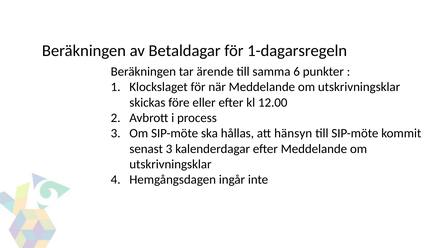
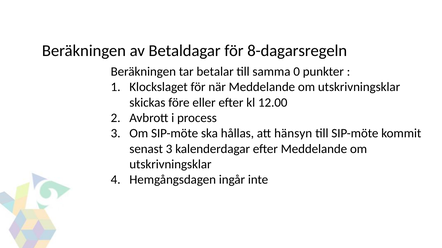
1-dagarsregeln: 1-dagarsregeln -> 8-dagarsregeln (297, 51)
ärende: ärende -> betalar (215, 72)
6: 6 -> 0 (297, 72)
